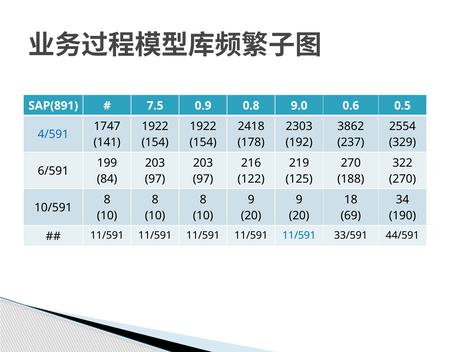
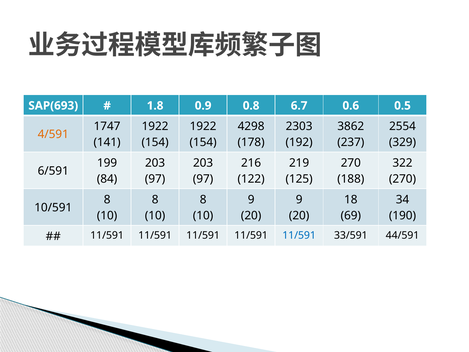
SAP(891: SAP(891 -> SAP(693 (53, 106)
7.5: 7.5 -> 1.8 (155, 106)
9.0: 9.0 -> 6.7 (299, 106)
2418: 2418 -> 4298 (251, 126)
4/591 colour: blue -> orange (53, 134)
